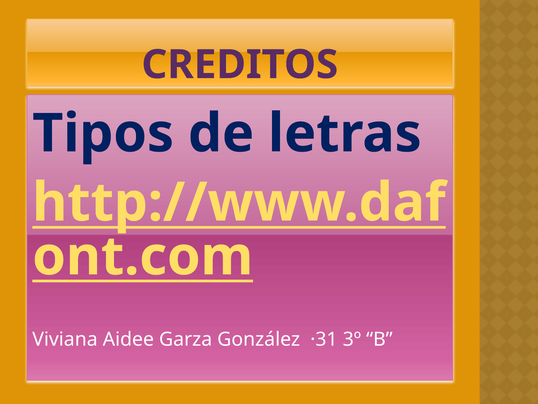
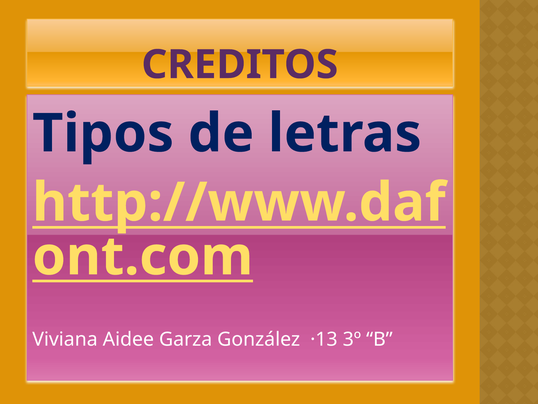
·31: ·31 -> ·13 (324, 339)
